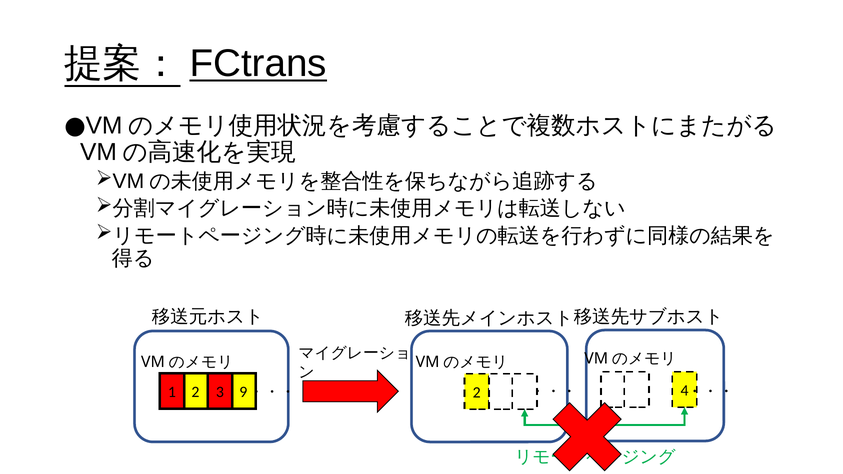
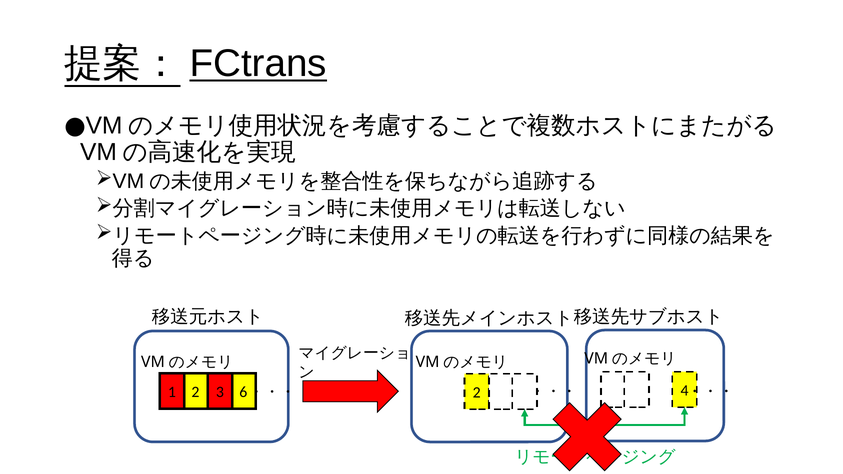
9: 9 -> 6 (243, 392)
